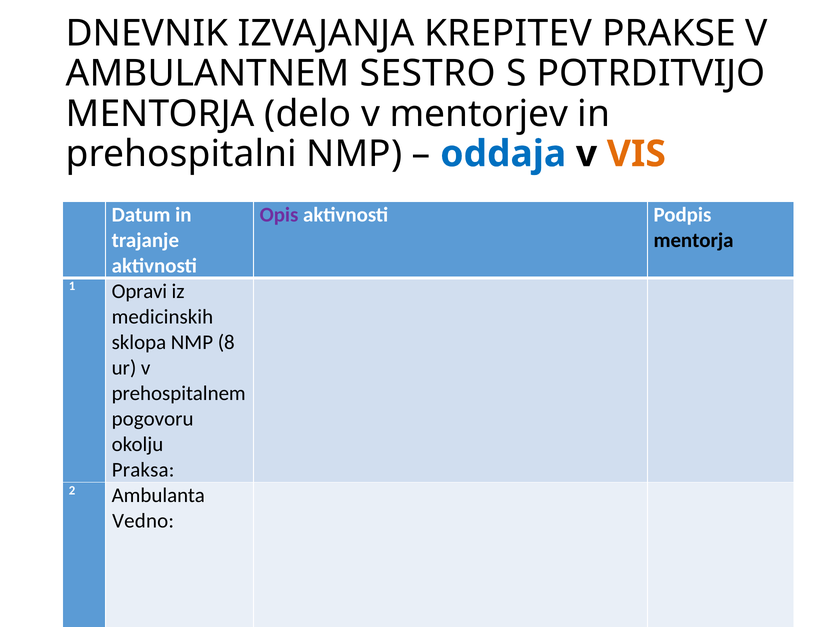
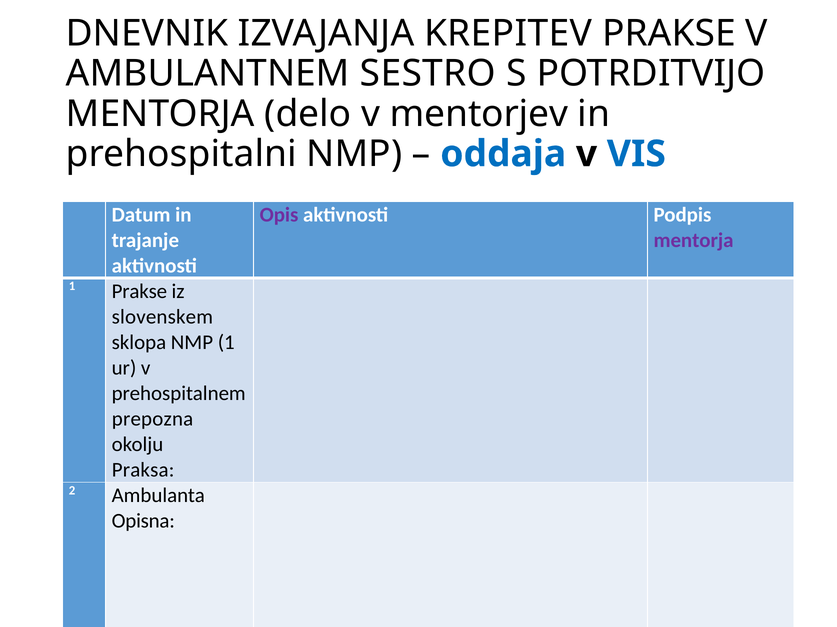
VIS colour: orange -> blue (636, 154)
mentorja colour: black -> purple (694, 240)
1 Opravi: Opravi -> Prakse (139, 292)
medicinskih: medicinskih -> slovenskem (162, 317)
NMP 8: 8 -> 1 (226, 343)
pogovoru: pogovoru -> prepozna (153, 419)
Vedno: Vedno -> Opisna (143, 521)
